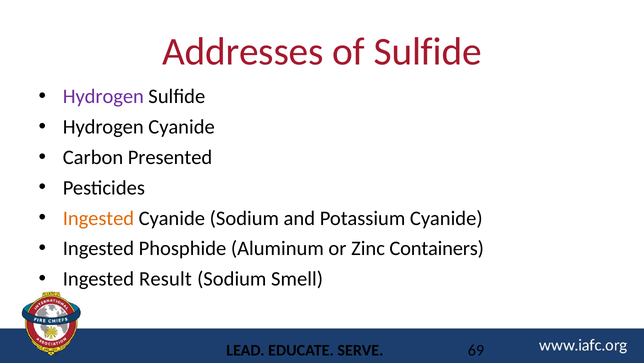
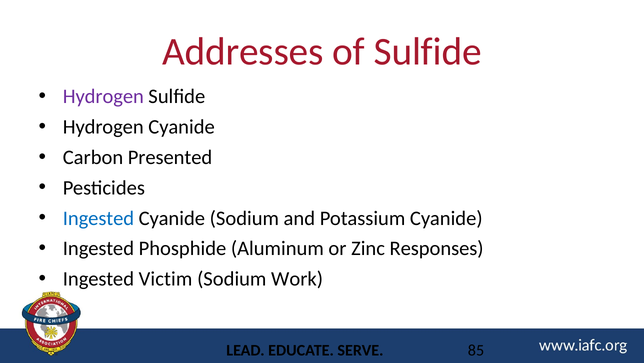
Ingested colour: orange -> blue (98, 218)
Containers: Containers -> Responses (437, 248)
Result: Result -> Victim (166, 279)
Smell: Smell -> Work (297, 279)
69: 69 -> 85 (476, 350)
